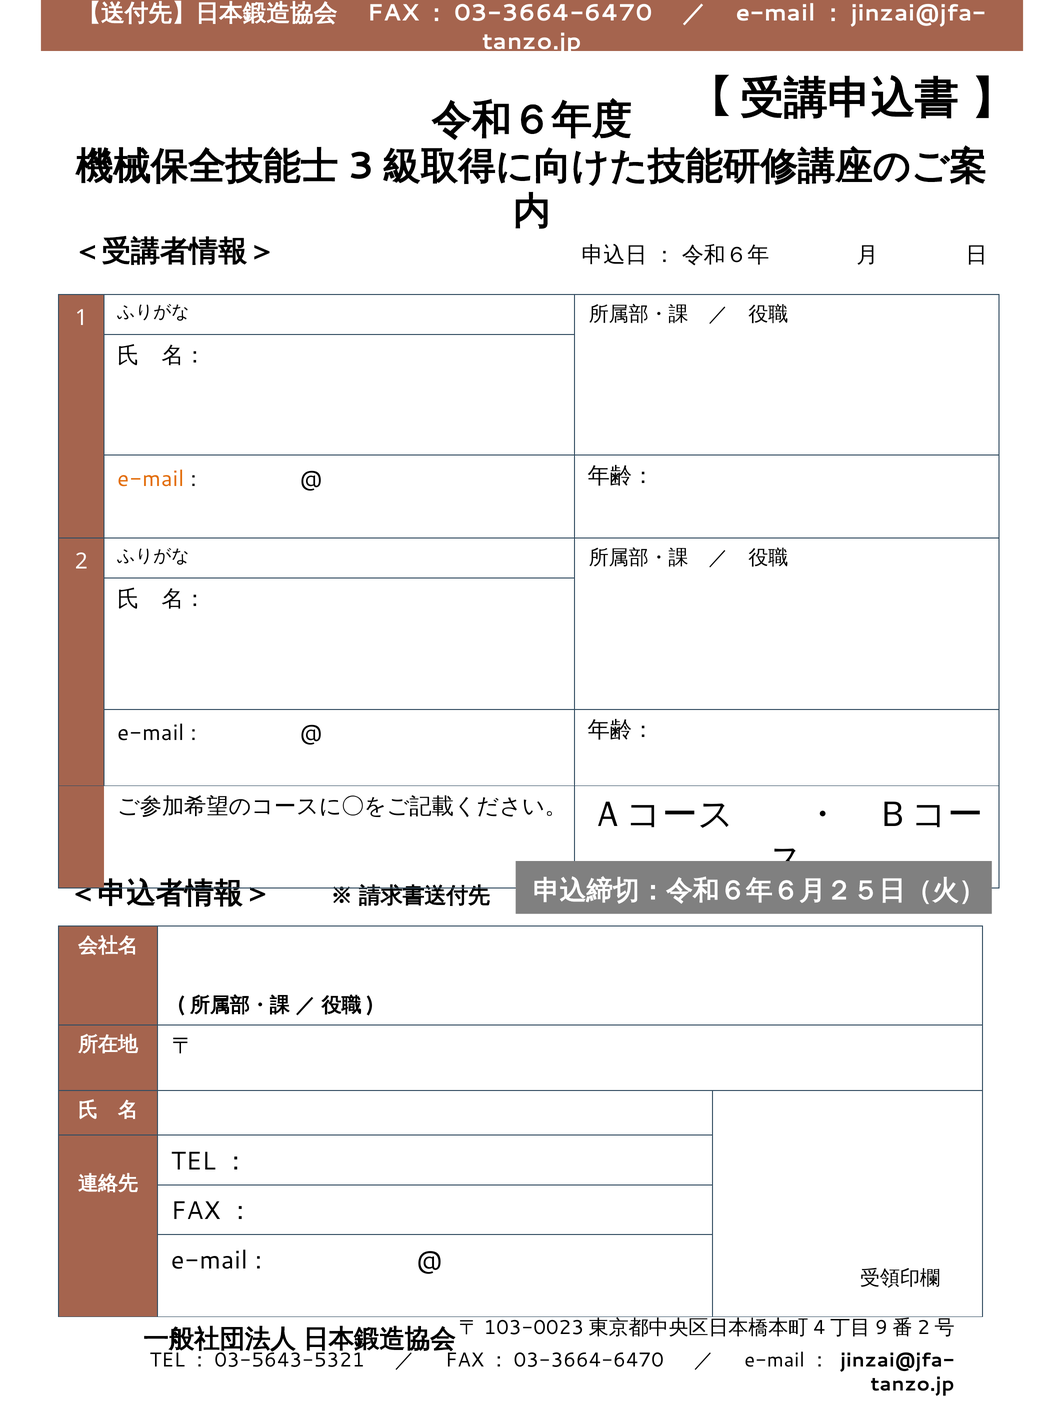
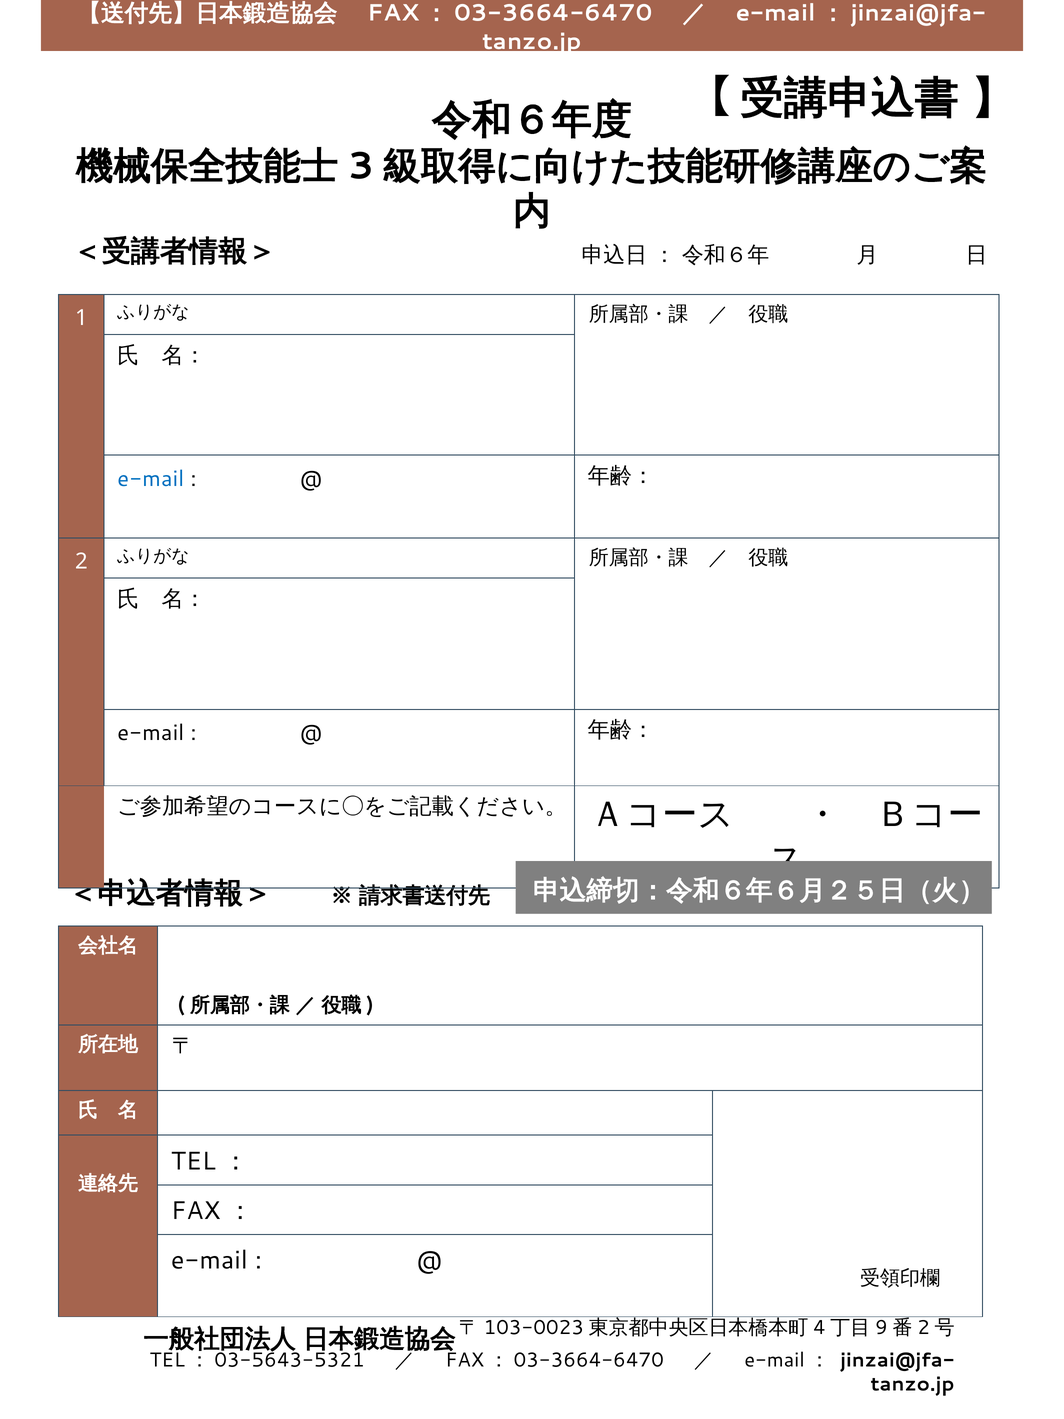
e-mail colour: orange -> blue (151, 479)
